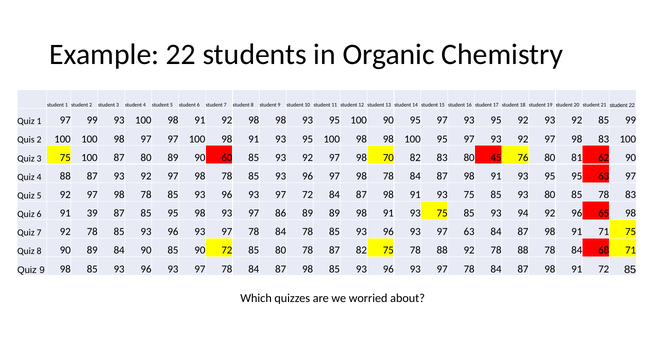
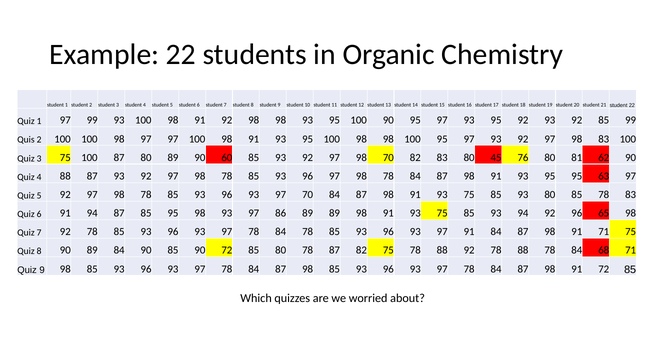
97 72: 72 -> 70 (308, 195)
91 39: 39 -> 94 (92, 214)
97 63: 63 -> 91 (469, 232)
